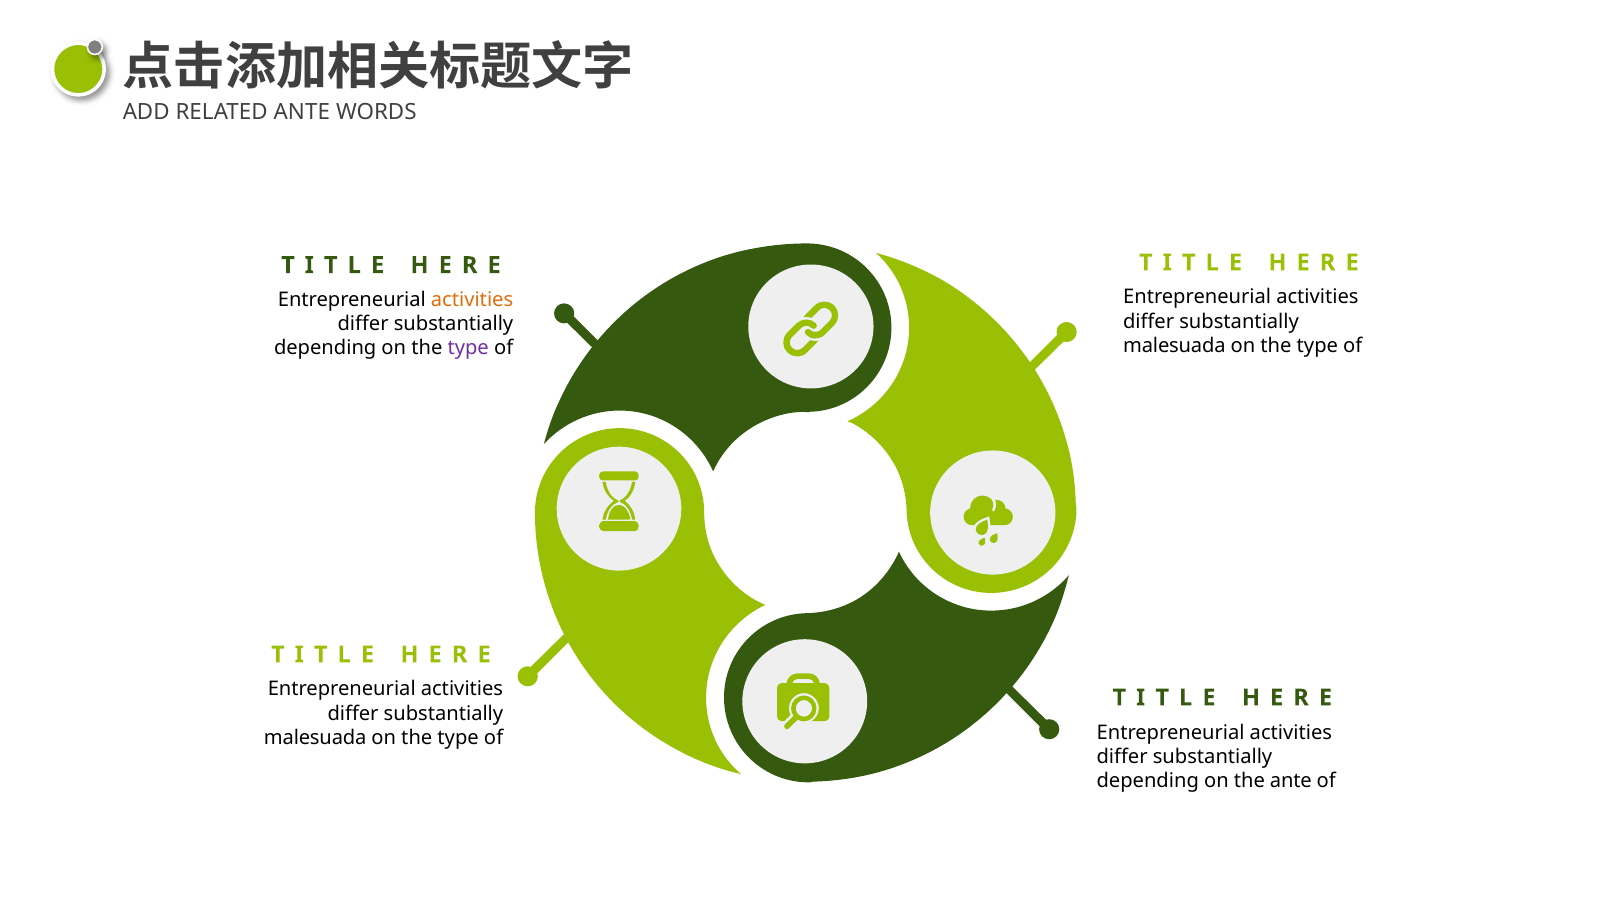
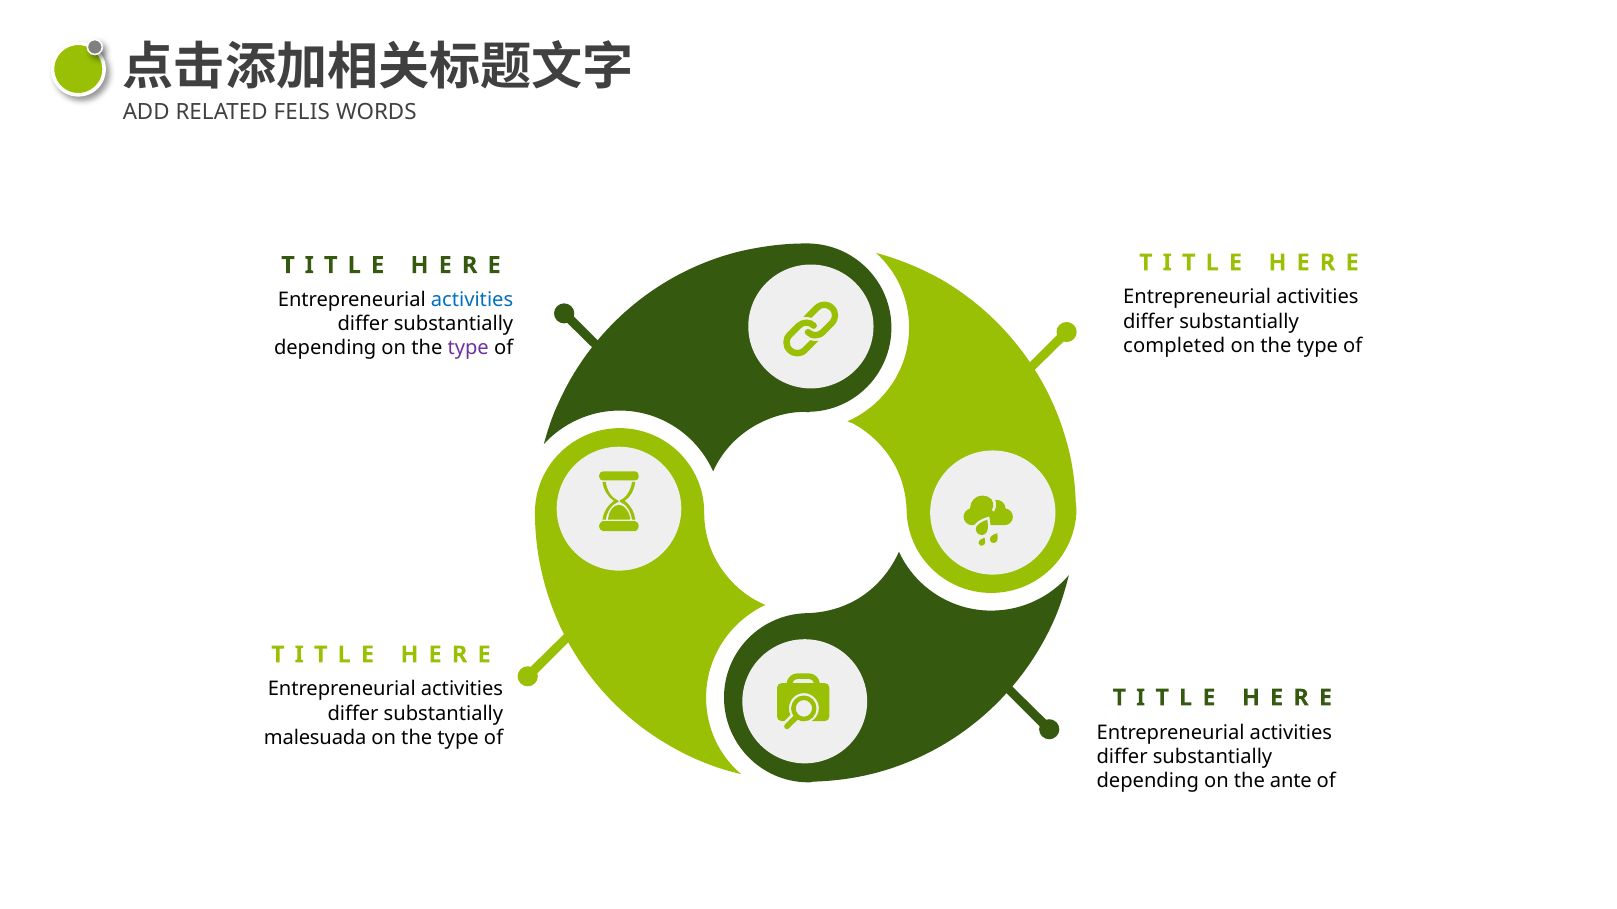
RELATED ANTE: ANTE -> FELIS (302, 113)
activities colour: orange -> blue (472, 300)
malesuada: malesuada -> completed (1174, 346)
